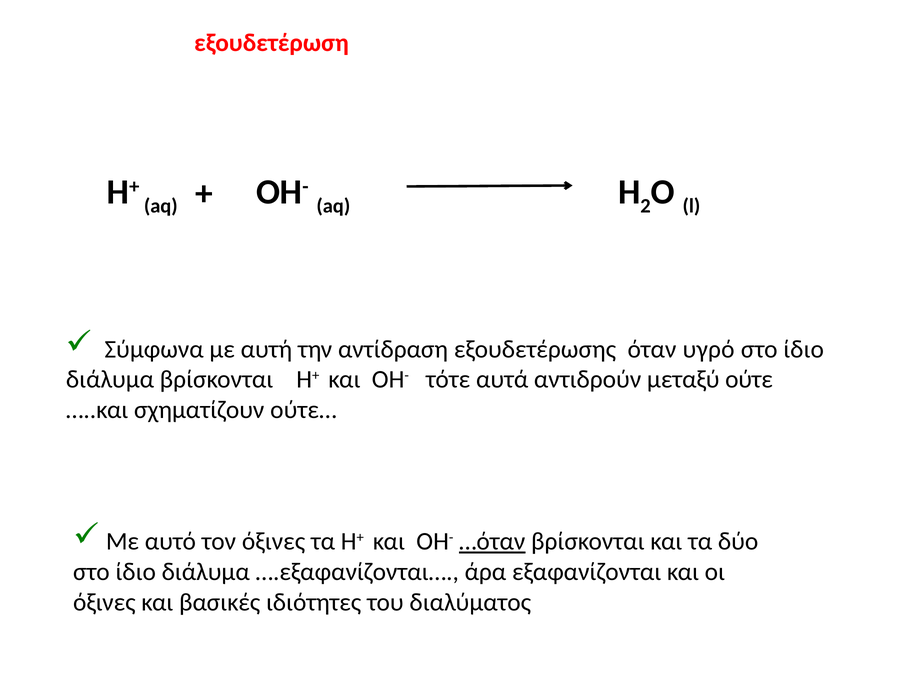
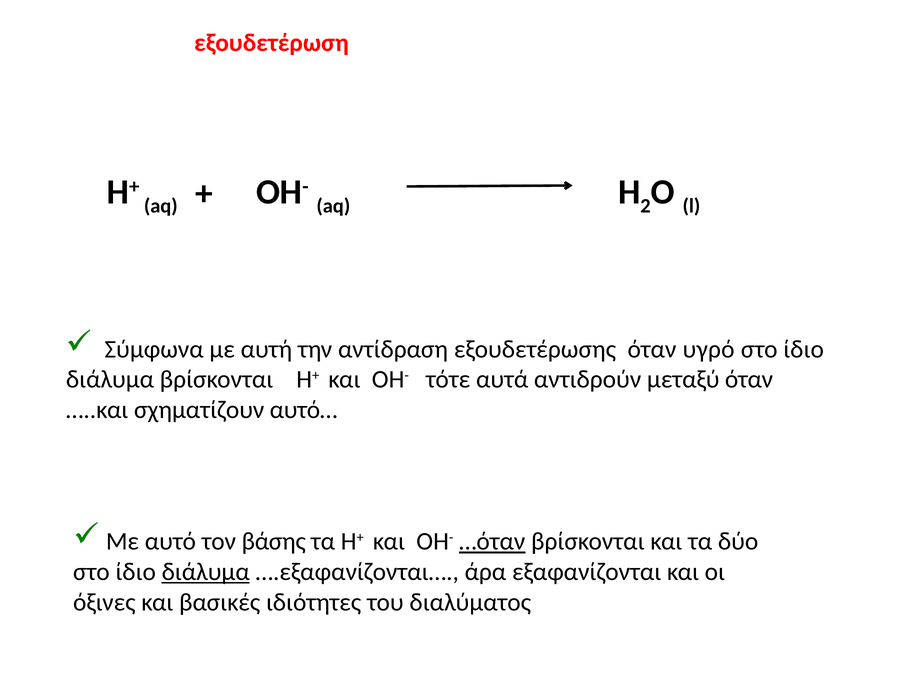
μεταξύ ούτε: ούτε -> όταν (749, 380)
ούτε…: ούτε… -> αυτό… (304, 410)
τον όξινες: όξινες -> βάσης (274, 542)
διάλυμα underline: none -> present (206, 572)
